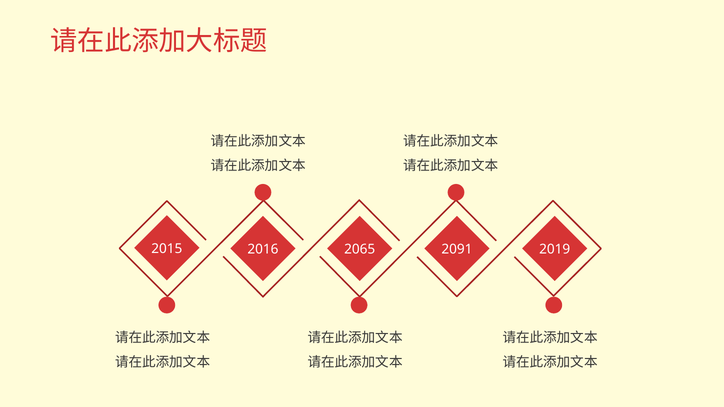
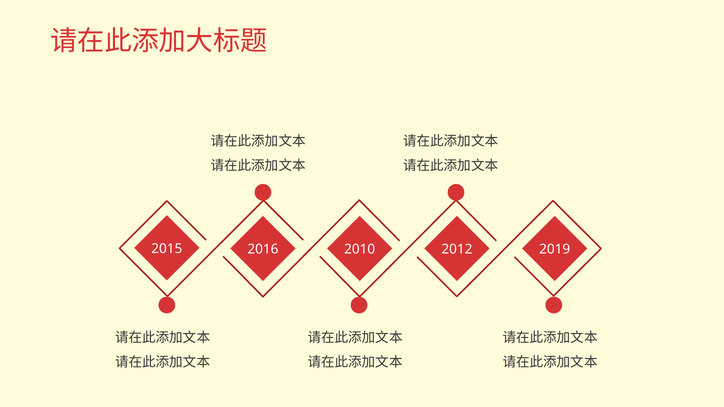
2091: 2091 -> 2012 (457, 250)
2065: 2065 -> 2010 (360, 250)
